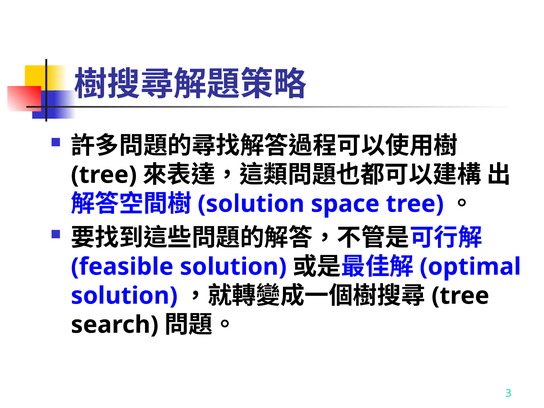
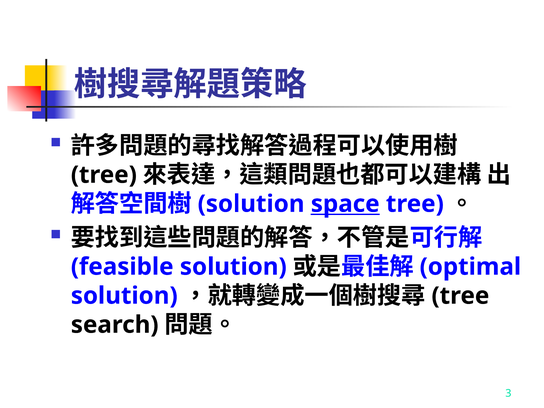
space underline: none -> present (345, 204)
